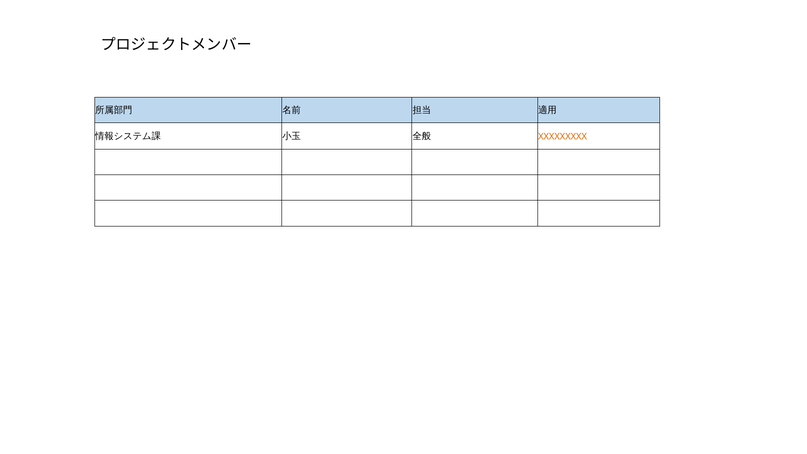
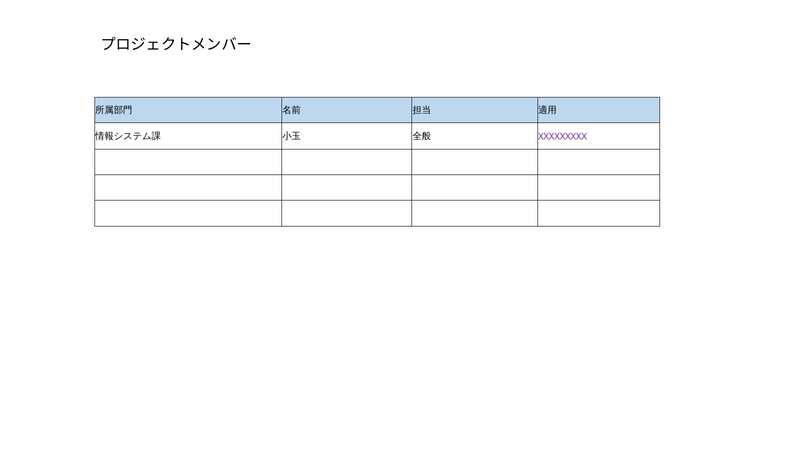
XXXXXXXXX colour: orange -> purple (563, 137)
